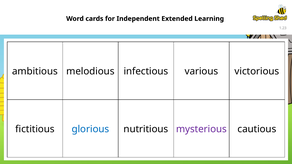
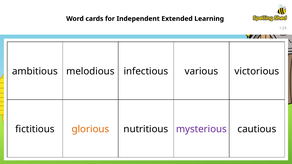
glorious colour: blue -> orange (90, 129)
